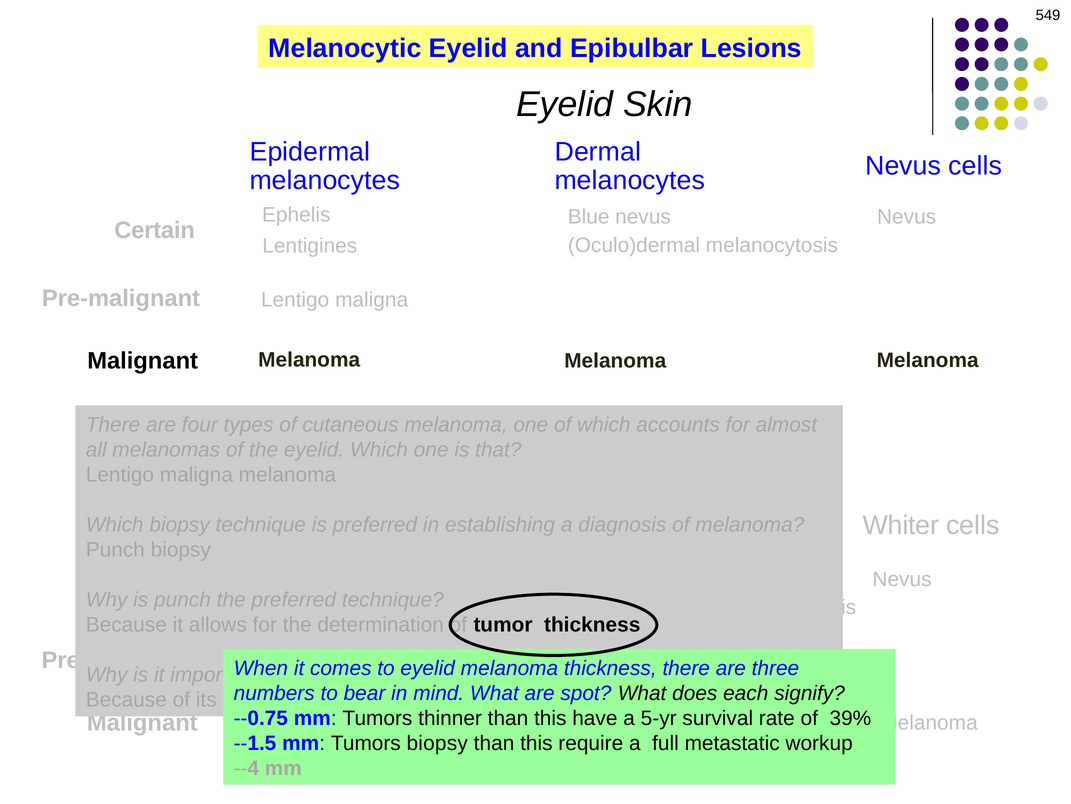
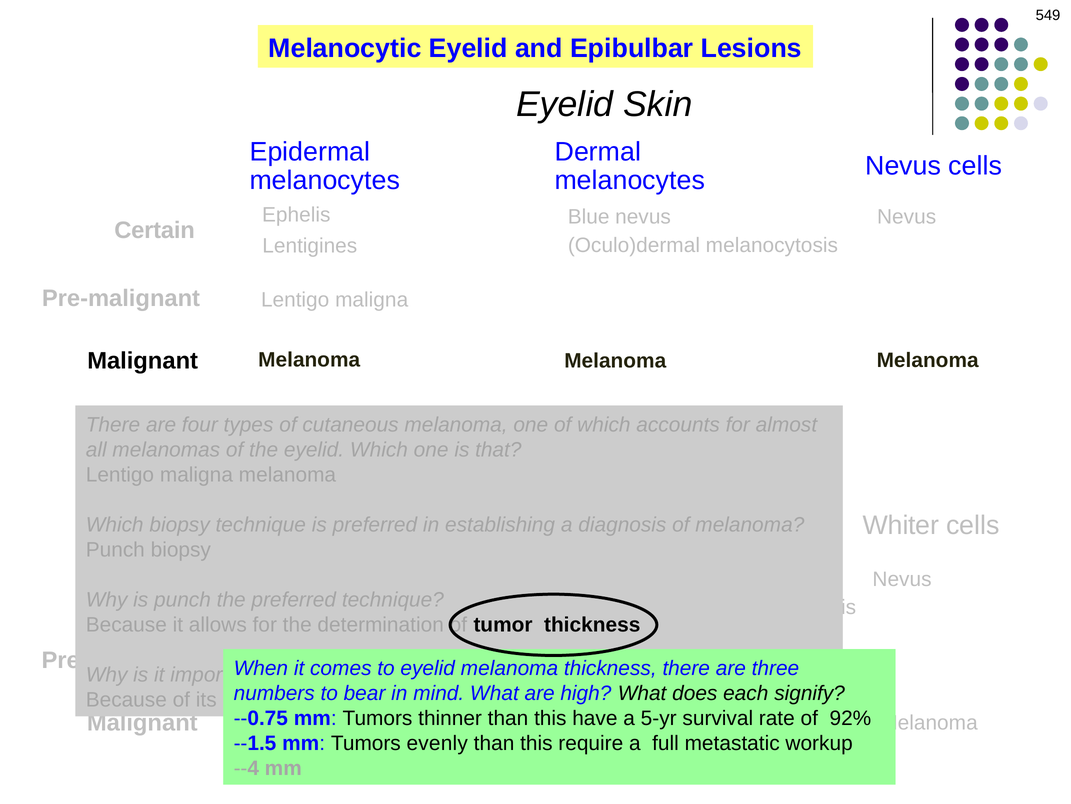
spot: spot -> high (586, 693)
39%: 39% -> 92% (850, 718)
Tumors biopsy: biopsy -> evenly (437, 743)
